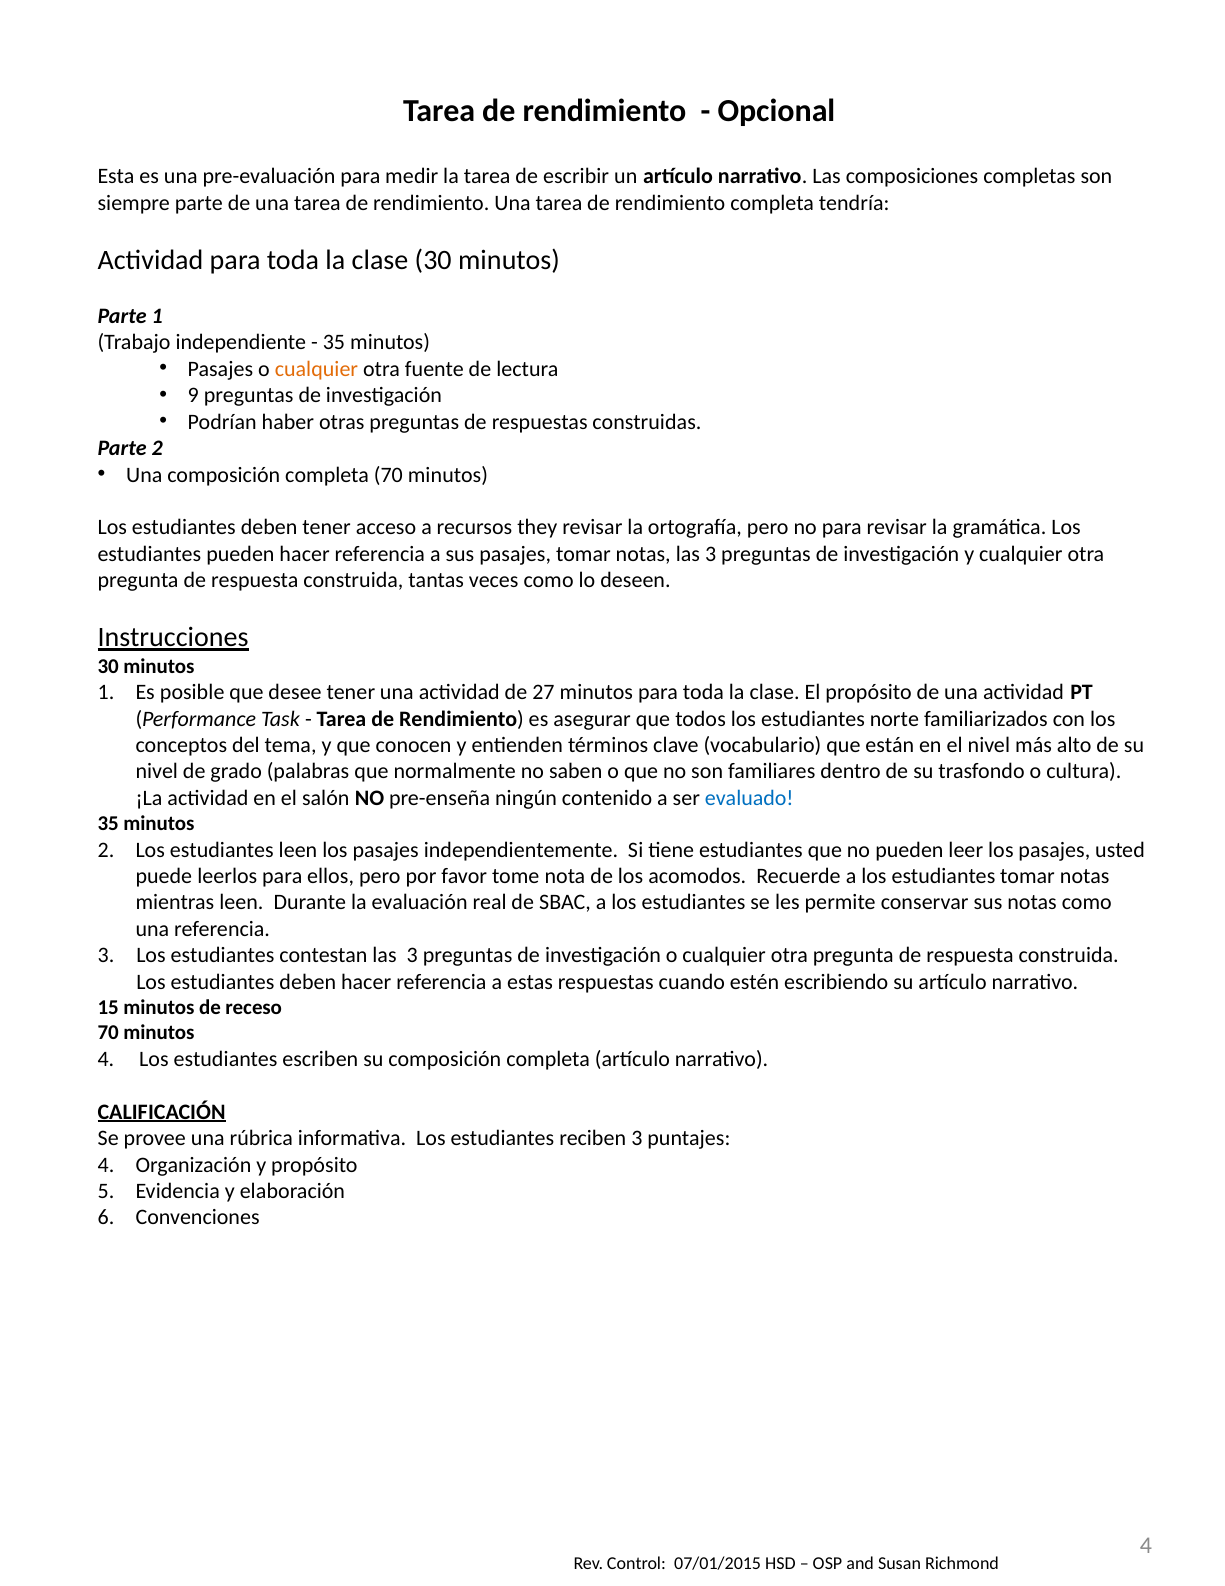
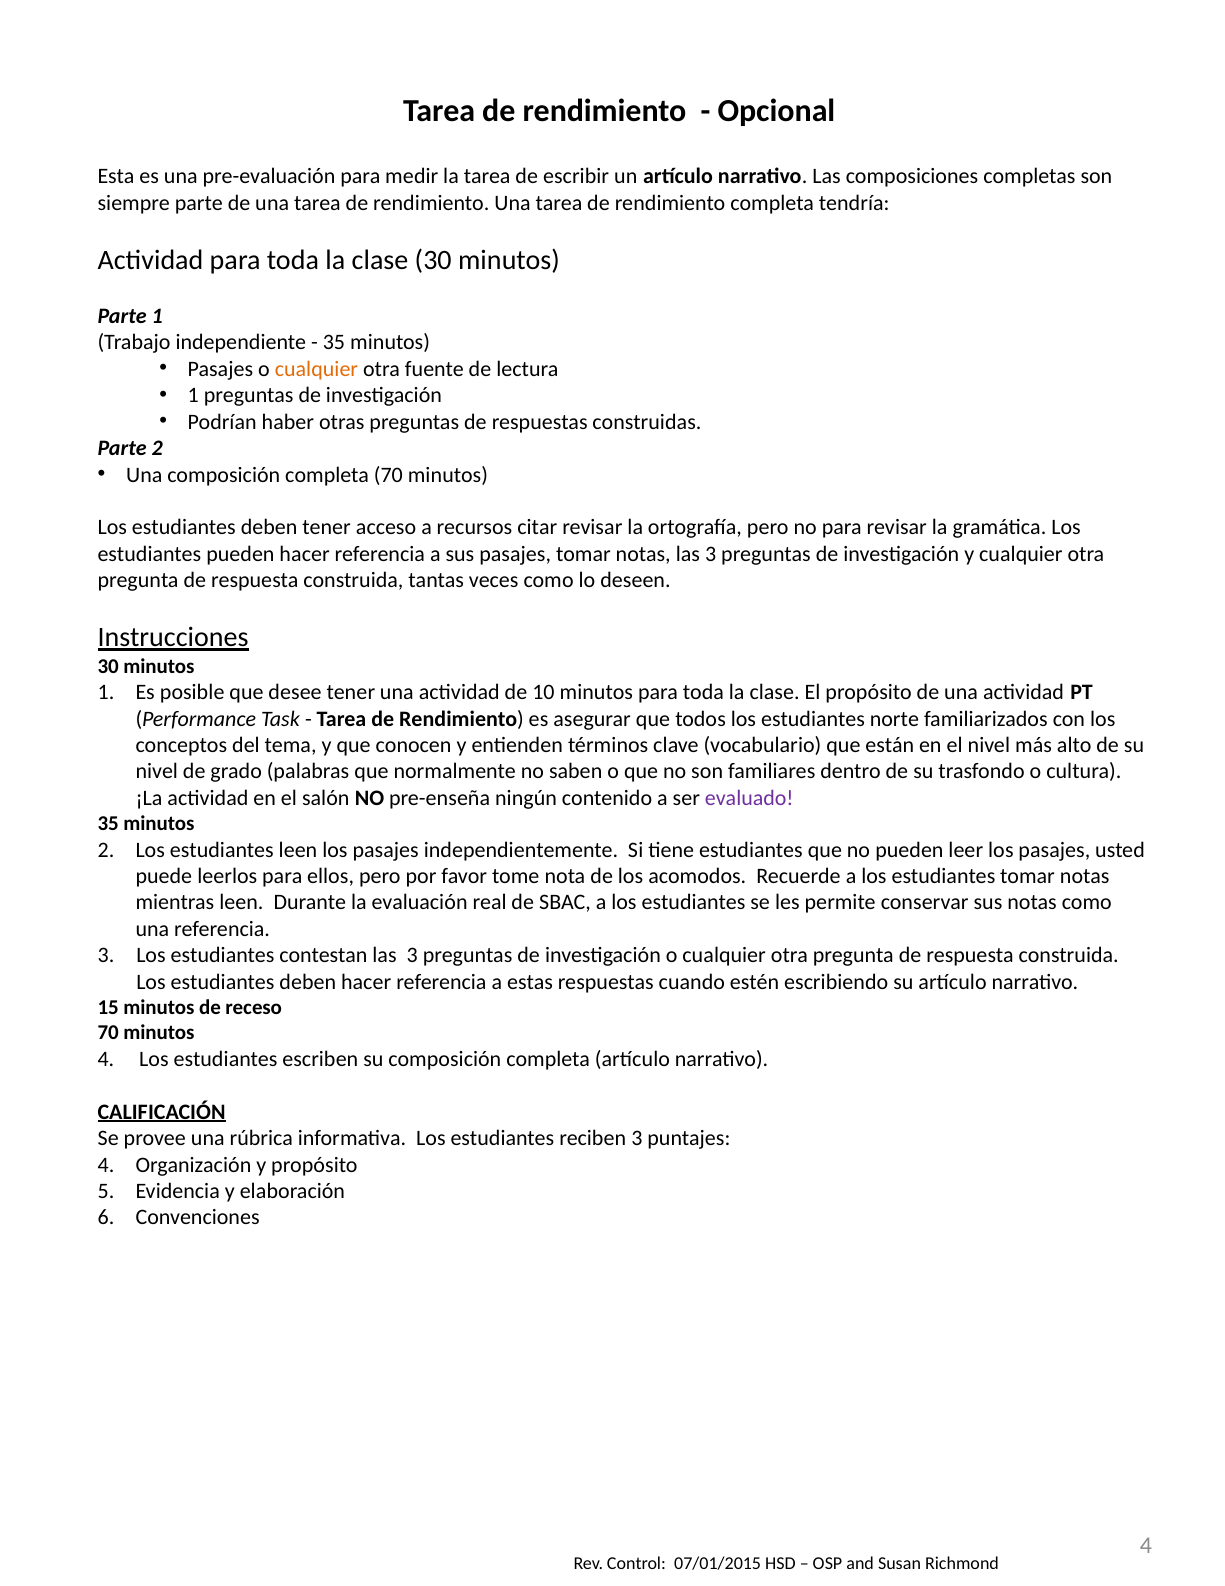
9: 9 -> 1 (193, 395)
they: they -> citar (537, 527)
27: 27 -> 10 (543, 692)
evaluado colour: blue -> purple (749, 798)
